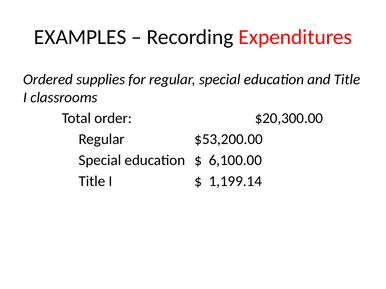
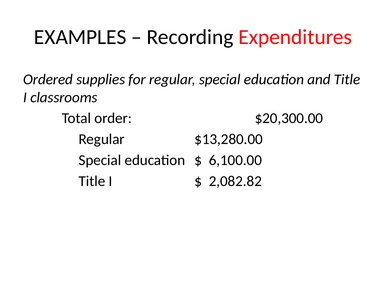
$53,200.00: $53,200.00 -> $13,280.00 (229, 139)
1,199.14: 1,199.14 -> 2,082.82 (235, 181)
